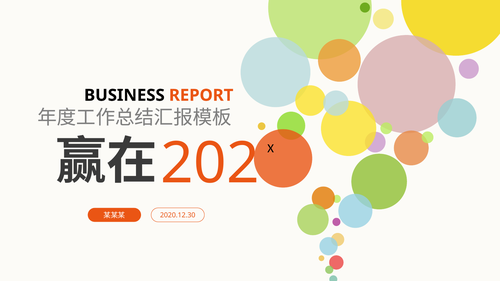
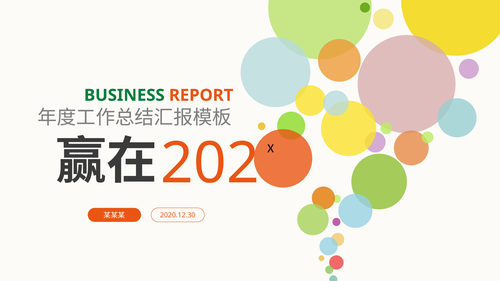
BUSINESS colour: black -> green (124, 95)
